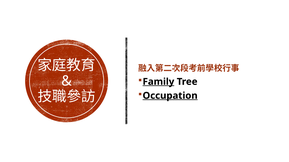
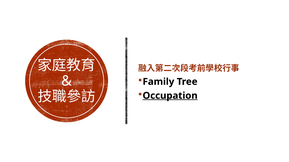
Family underline: present -> none (158, 82)
